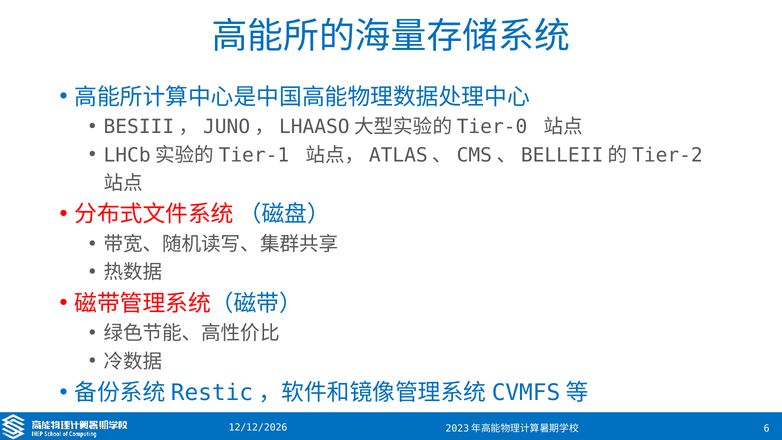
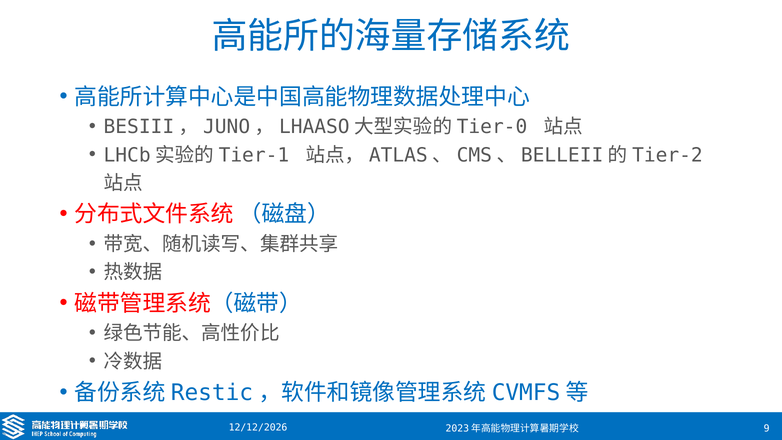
6: 6 -> 9 (767, 428)
